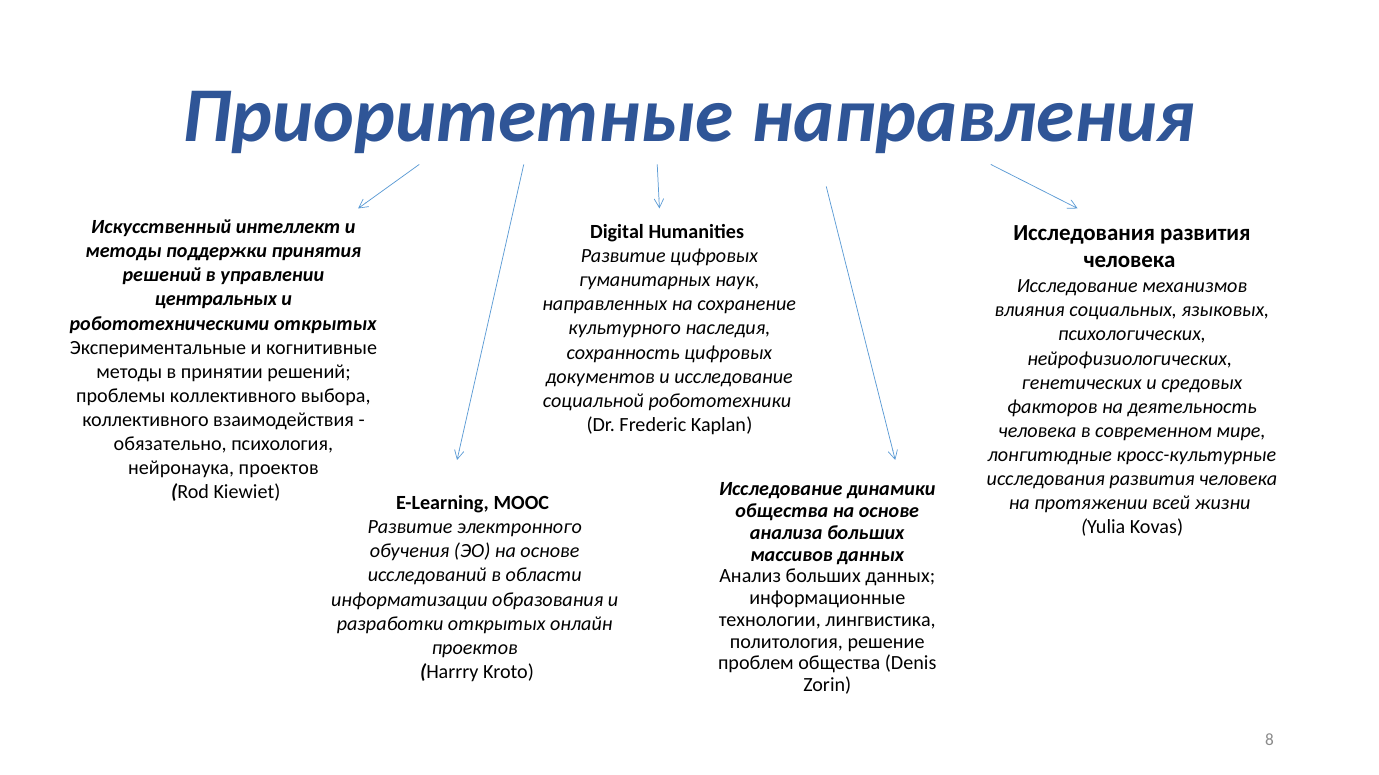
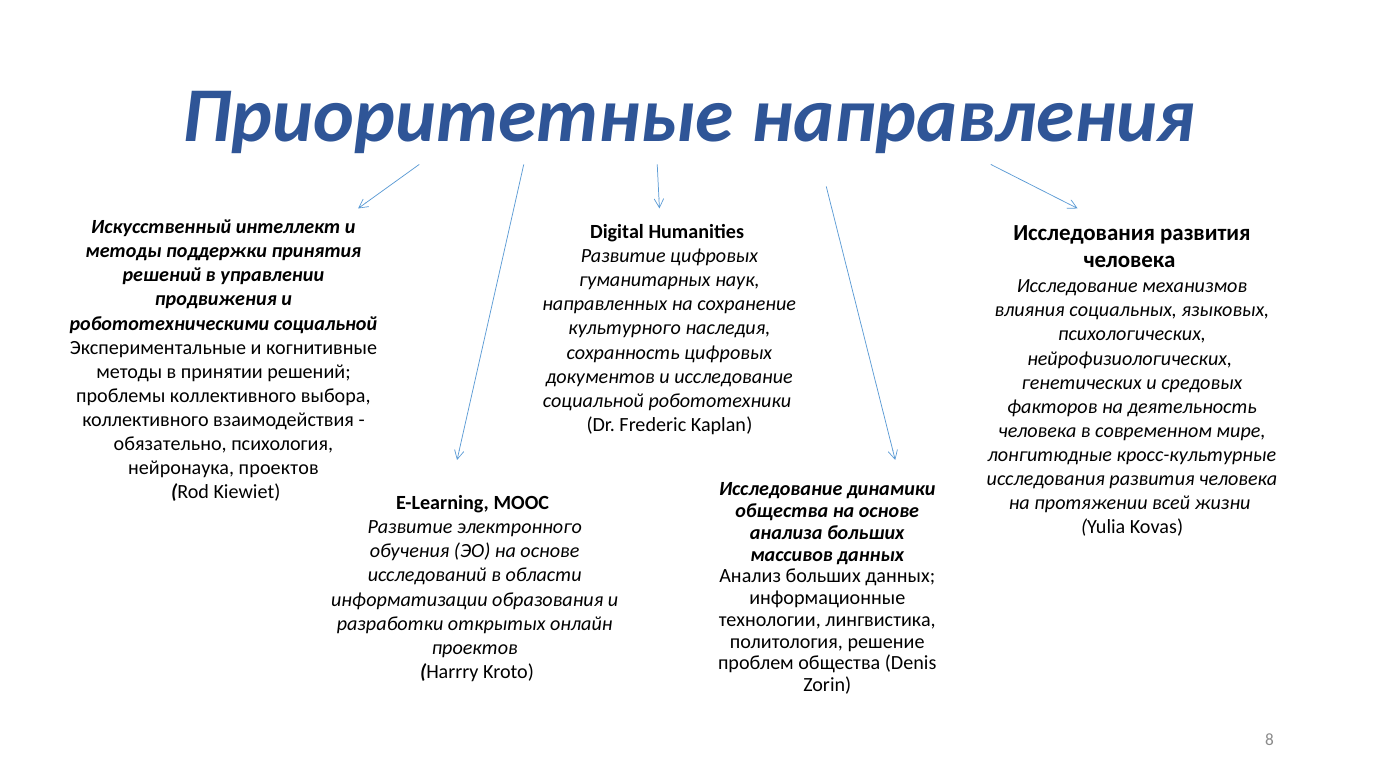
центральных: центральных -> продвижения (216, 300)
робототехническими открытых: открытых -> социальной (326, 324)
